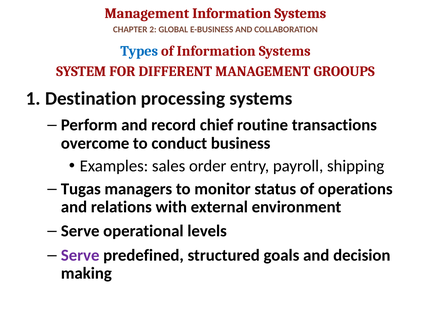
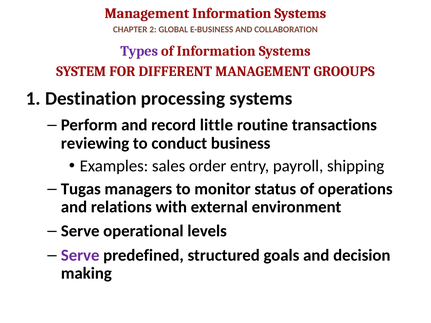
Types colour: blue -> purple (139, 51)
chief: chief -> little (216, 125)
overcome: overcome -> reviewing (95, 143)
